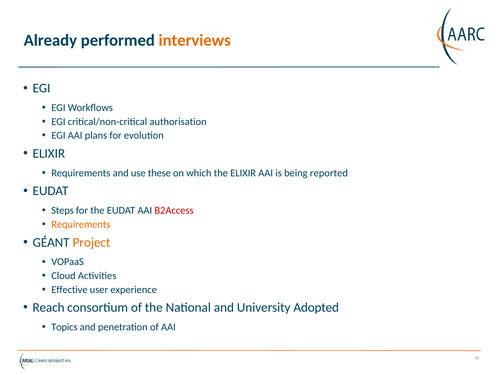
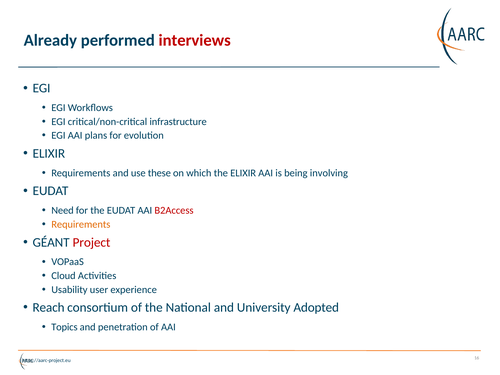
interviews colour: orange -> red (195, 40)
authorisation: authorisation -> infrastructure (178, 122)
reported: reported -> involving (329, 173)
Steps: Steps -> Need (63, 211)
Project colour: orange -> red (92, 242)
Effective: Effective -> Usability (69, 290)
